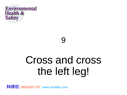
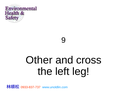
Cross: Cross -> Other (39, 60)
